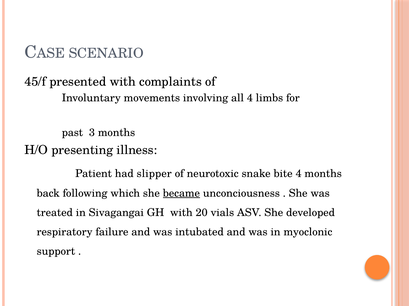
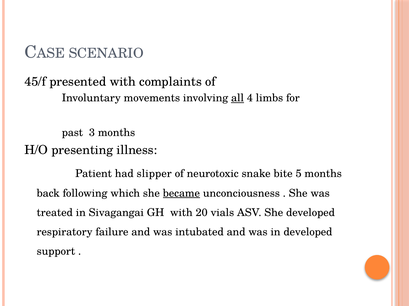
all underline: none -> present (238, 98)
bite 4: 4 -> 5 (299, 174)
in myoclonic: myoclonic -> developed (308, 232)
